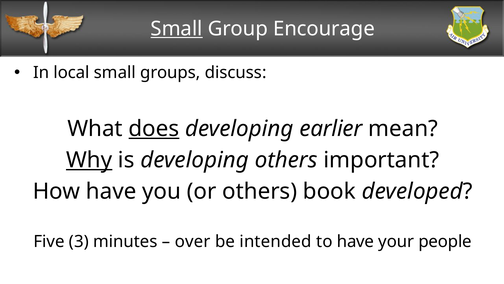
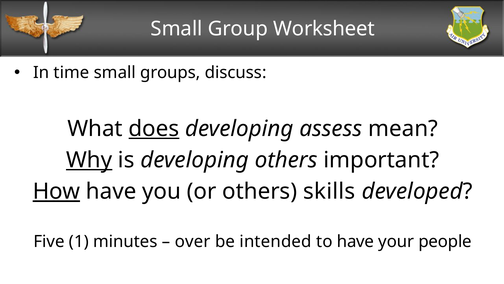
Small underline: present -> none (177, 29)
Encourage: Encourage -> Worksheet (324, 29)
local: local -> time (71, 73)
earlier: earlier -> assess (331, 128)
How underline: none -> present (57, 191)
book: book -> skills (329, 191)
3: 3 -> 1 (79, 241)
